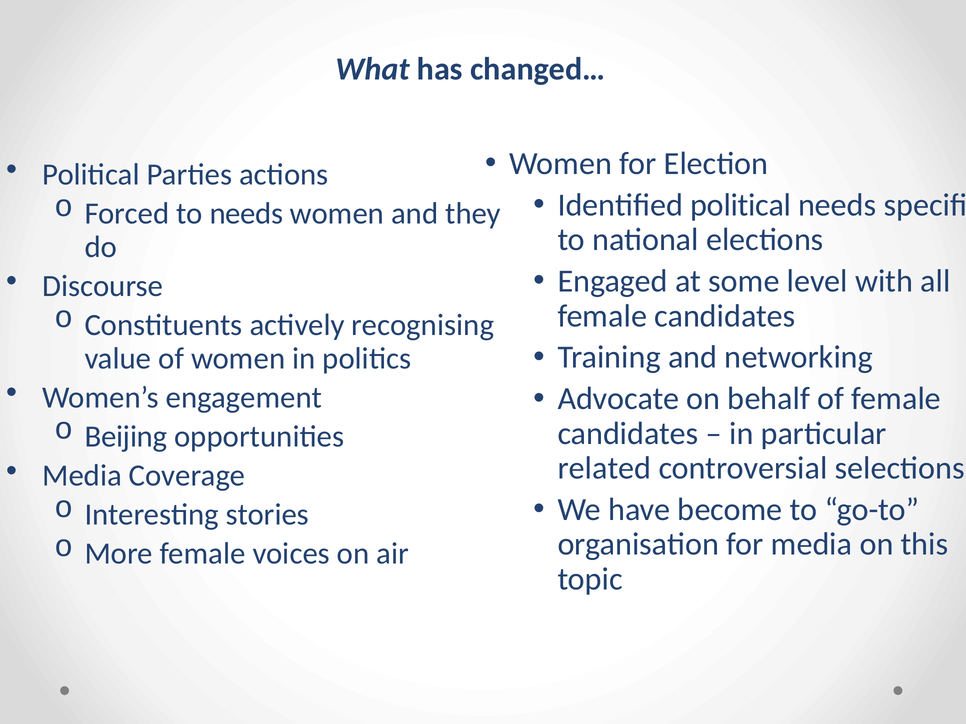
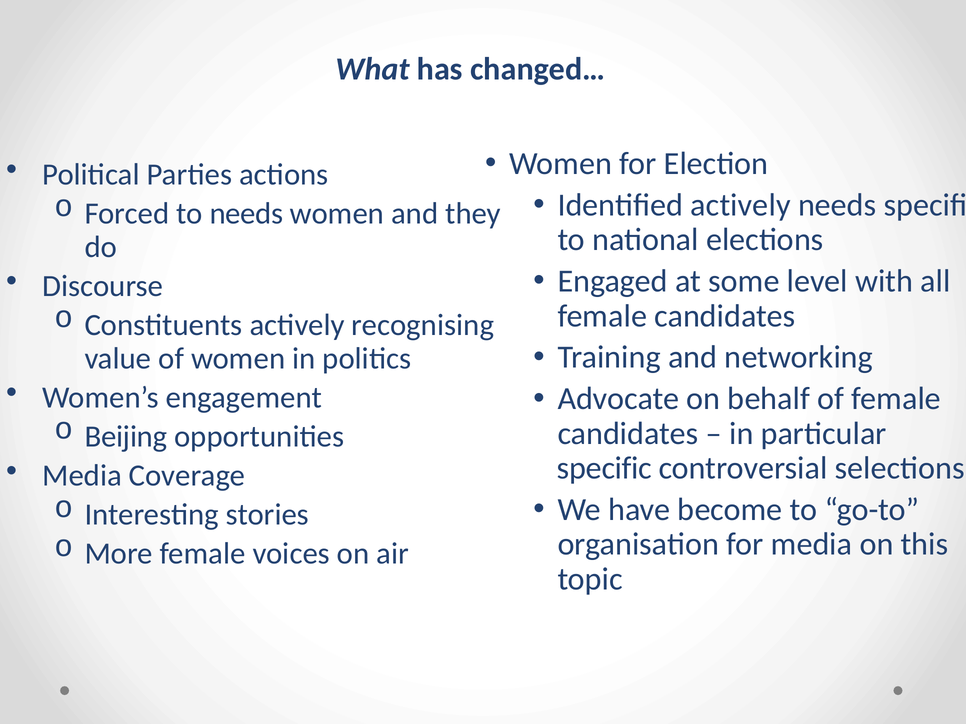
Identified political: political -> actively (740, 205)
related: related -> specific (605, 469)
